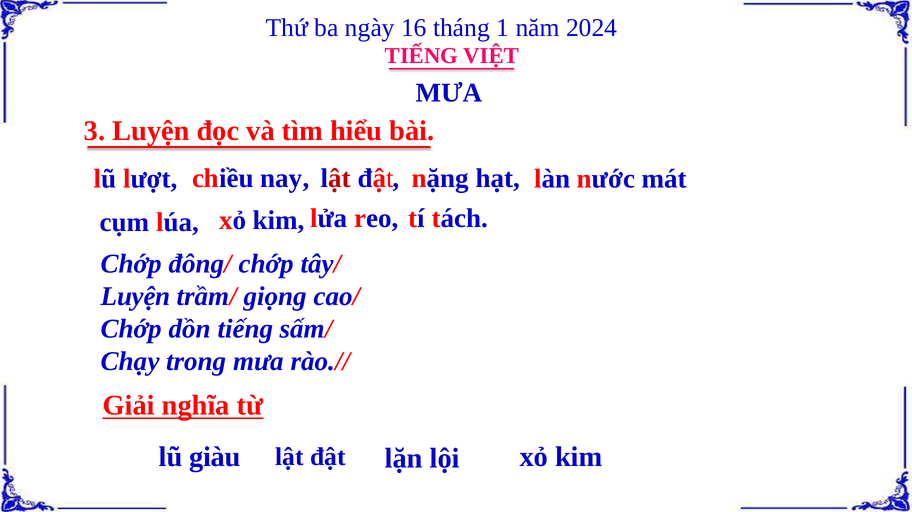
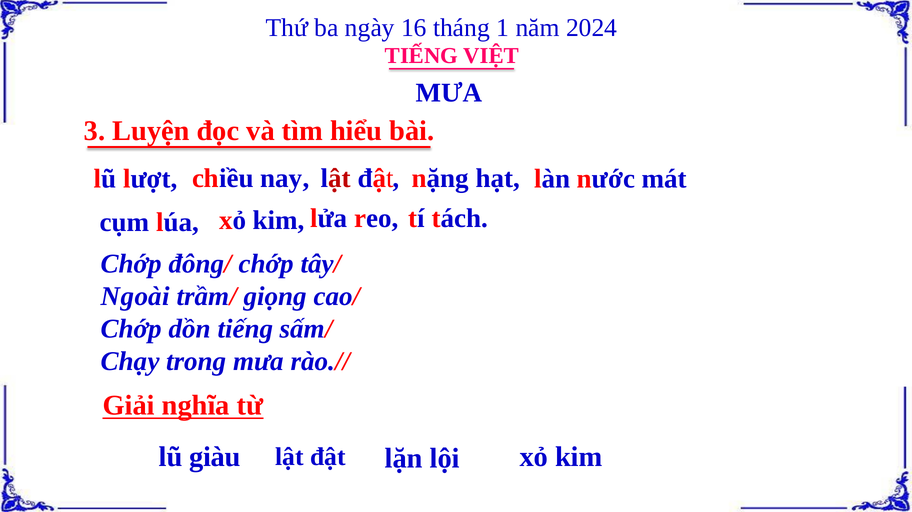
Luyện: Luyện -> Ngoài (135, 296)
